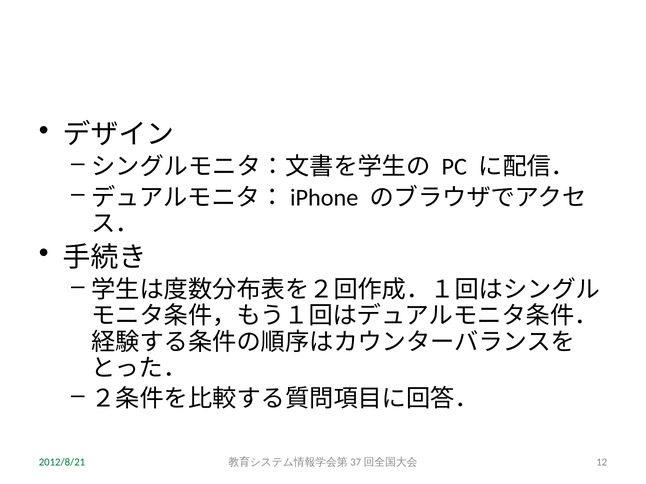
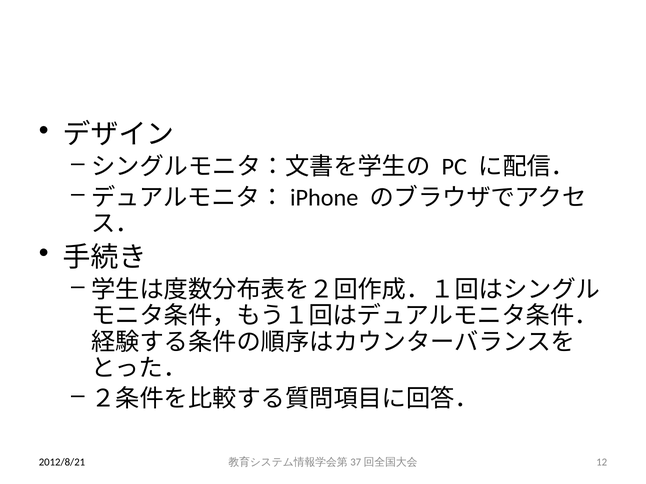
2012/8/21 colour: green -> black (62, 463)
